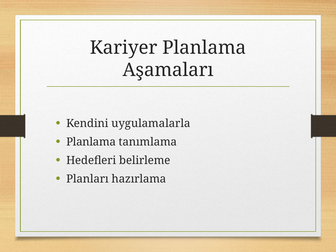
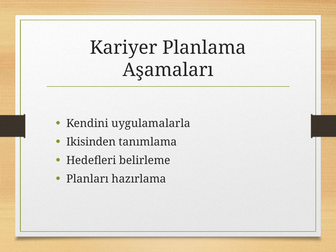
Planlama: Planlama -> Ikisinden (91, 142)
